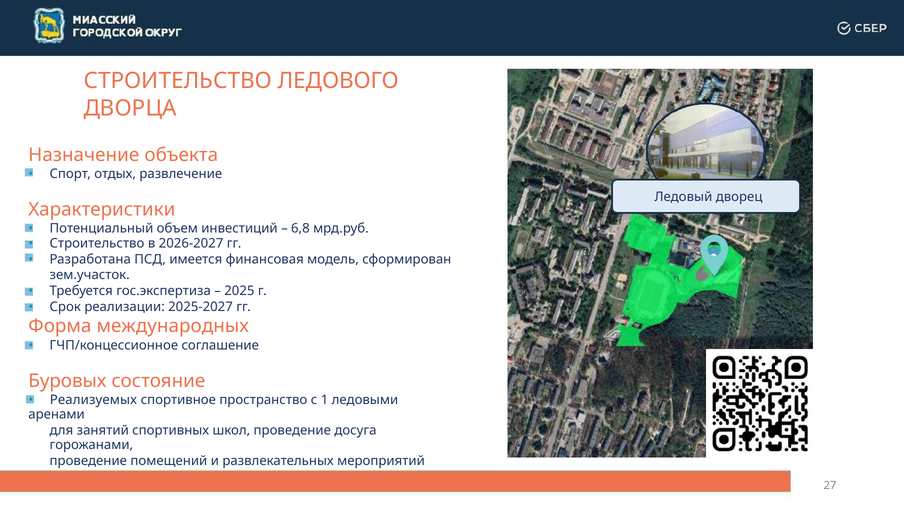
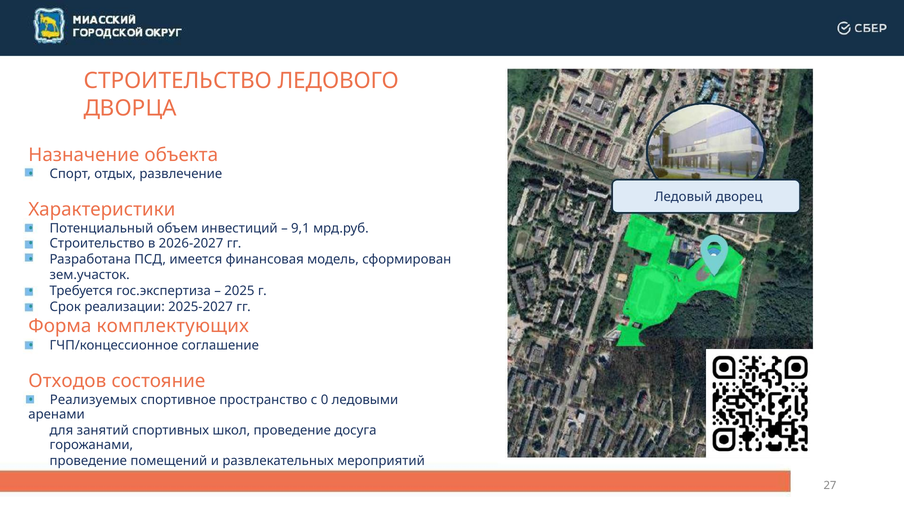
6,8: 6,8 -> 9,1 (300, 228)
международных: международных -> комплектующих (173, 327)
Буровых: Буровых -> Отходов (67, 381)
1: 1 -> 0 (325, 400)
